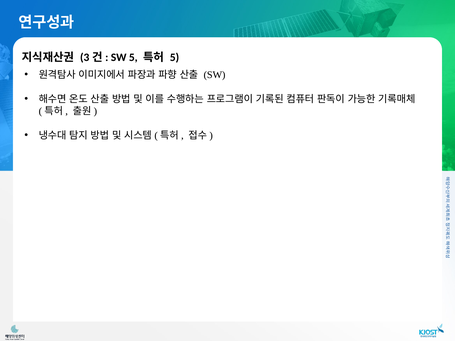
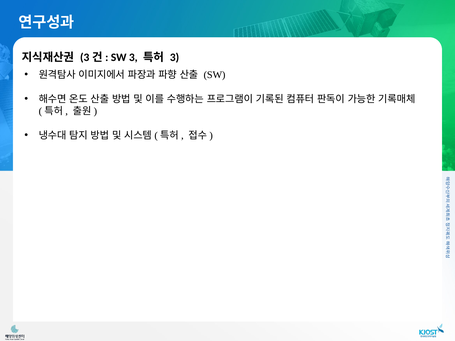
SW 5: 5 -> 3 (133, 57)
5: 5 -> 3 (175, 57)
